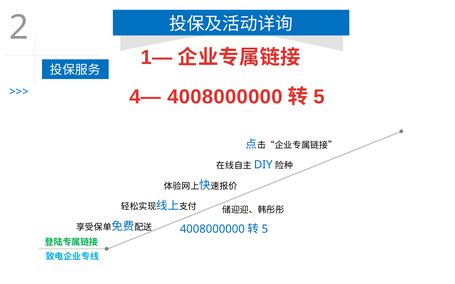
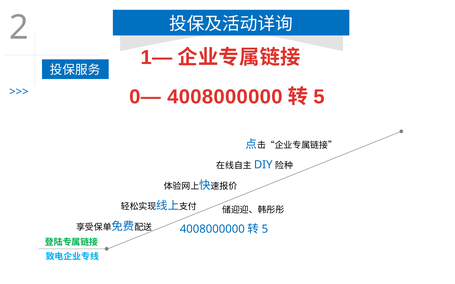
4—: 4— -> 0— (145, 97)
